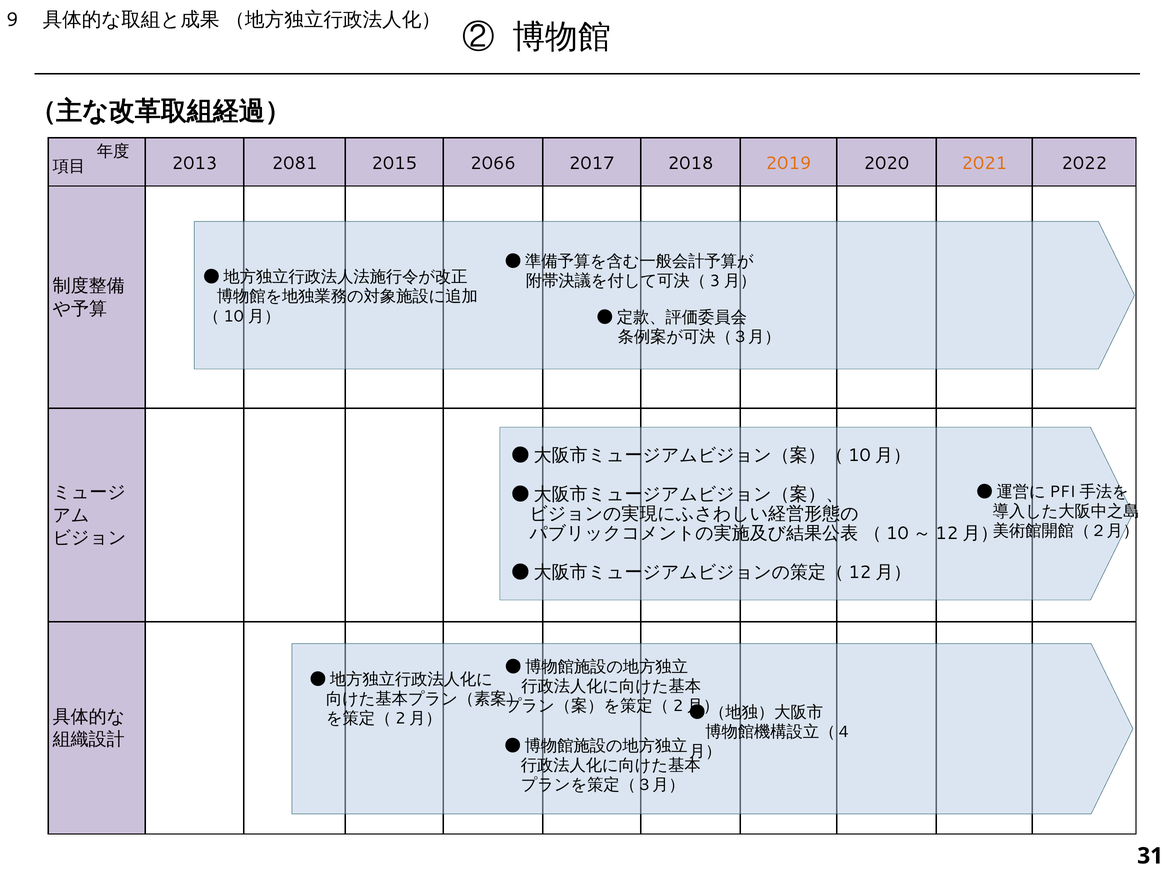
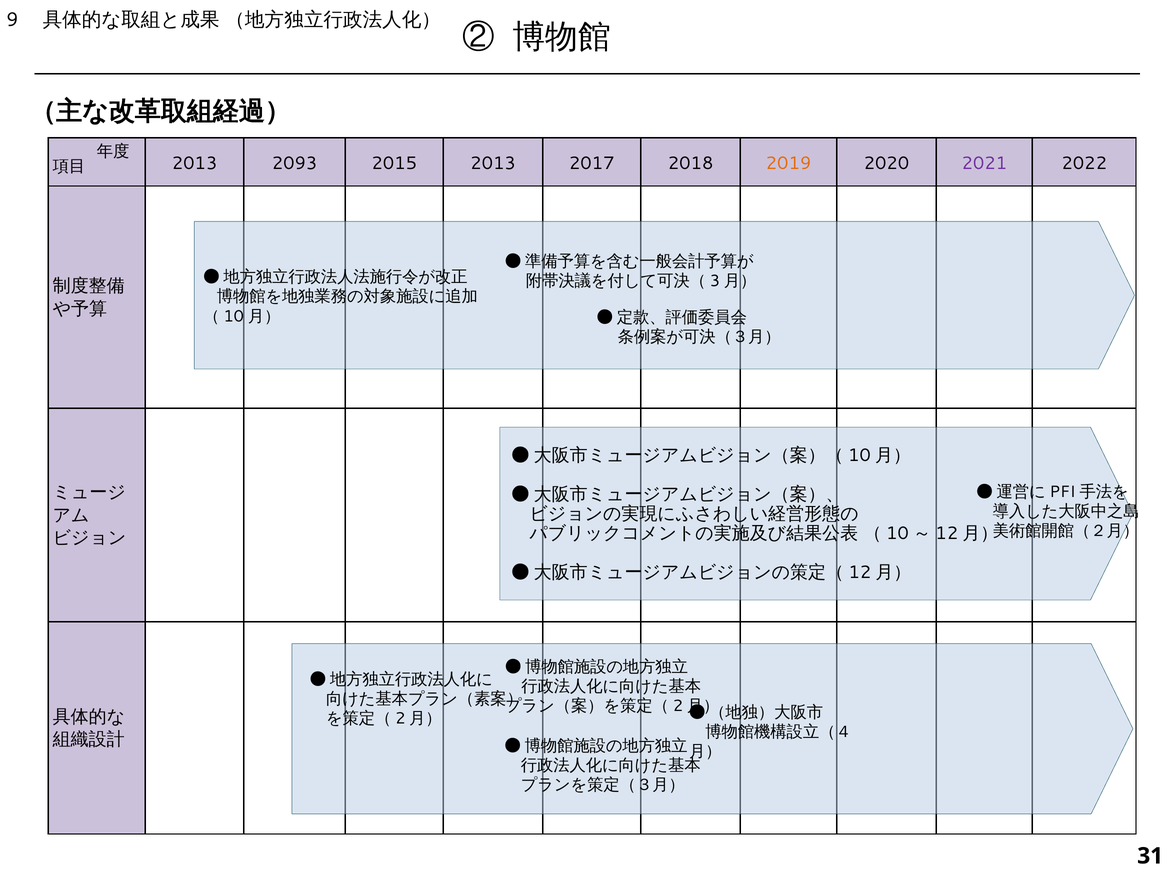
2081: 2081 -> 2093 (295, 163)
2015 2066: 2066 -> 2013 (493, 163)
2021 colour: orange -> purple (984, 163)
